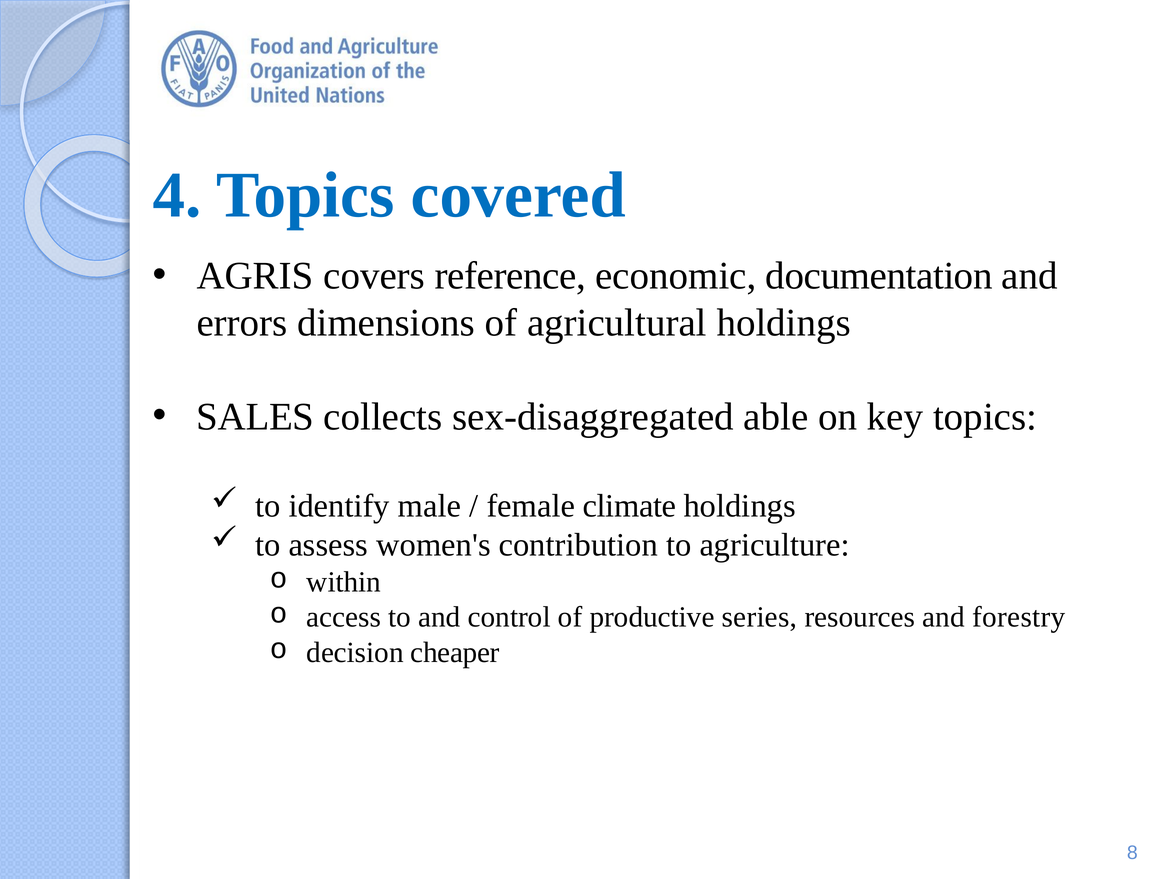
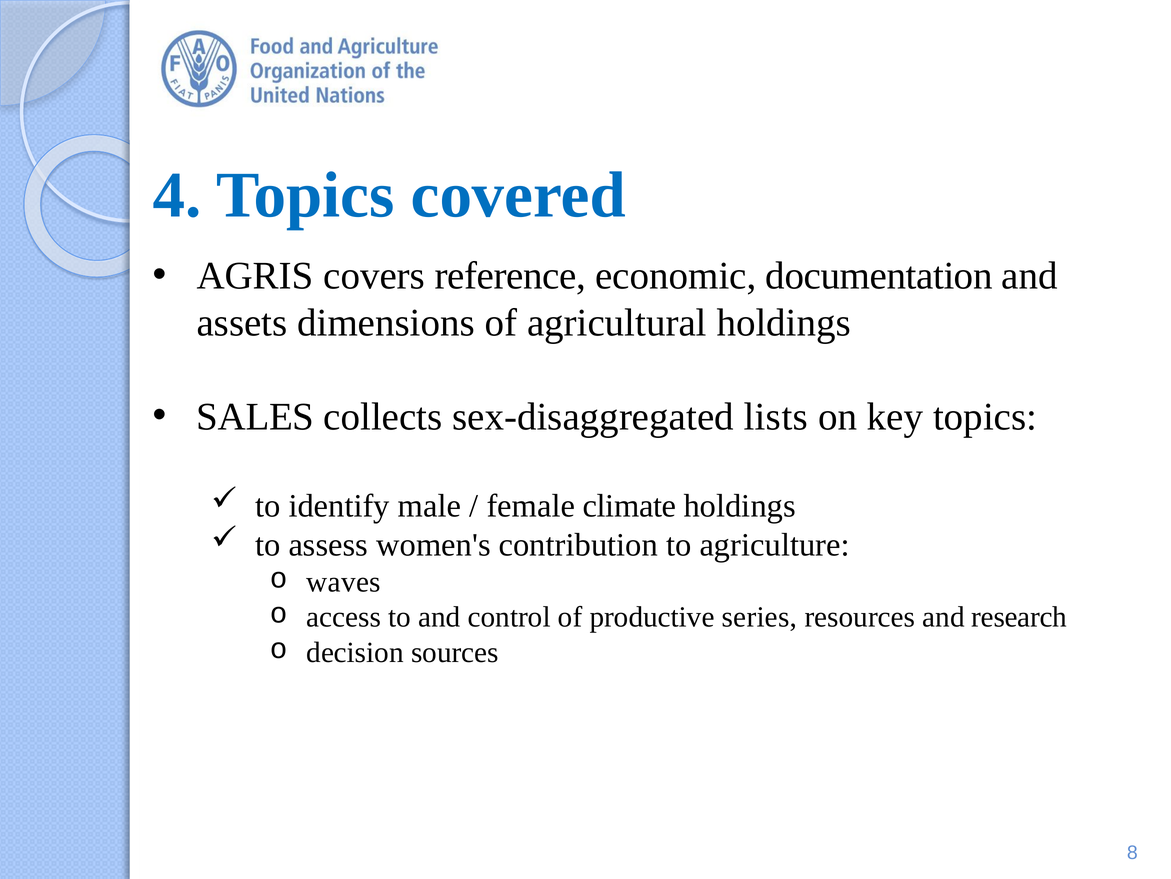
errors: errors -> assets (242, 323)
able: able -> lists (776, 416)
within: within -> waves (344, 582)
forestry: forestry -> research (1019, 617)
cheaper: cheaper -> sources (455, 652)
